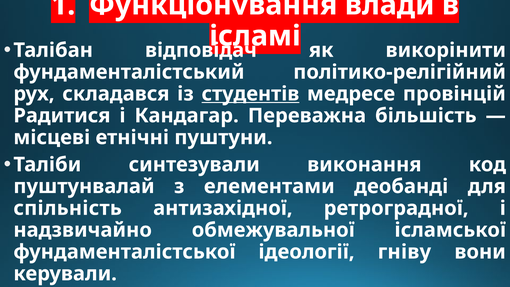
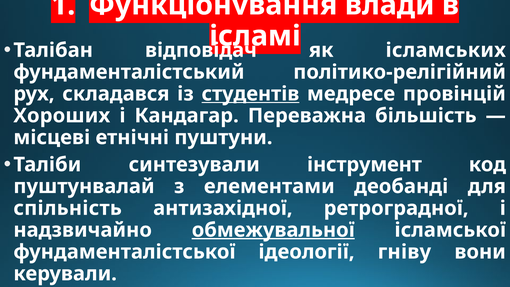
викорінити: викорінити -> ісламських (446, 50)
Радитися: Радитися -> Хороших (62, 116)
виконання: виконання -> інструмент (364, 165)
обмежувальної underline: none -> present (273, 230)
